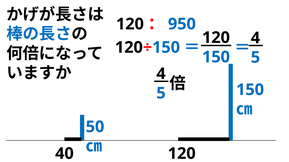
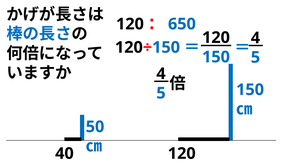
950: 950 -> 650 (182, 24)
